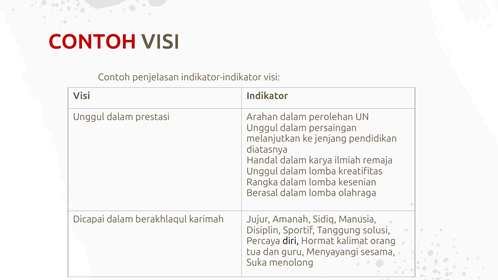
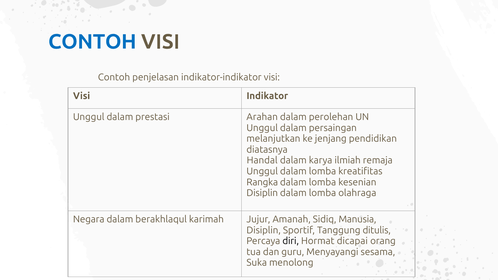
CONTOH colour: red -> blue (92, 42)
Berasal: Berasal -> Disiplin (262, 193)
Dicapai: Dicapai -> Negara (89, 219)
solusi: solusi -> ditulis (377, 230)
kalimat: kalimat -> dicapai (352, 241)
